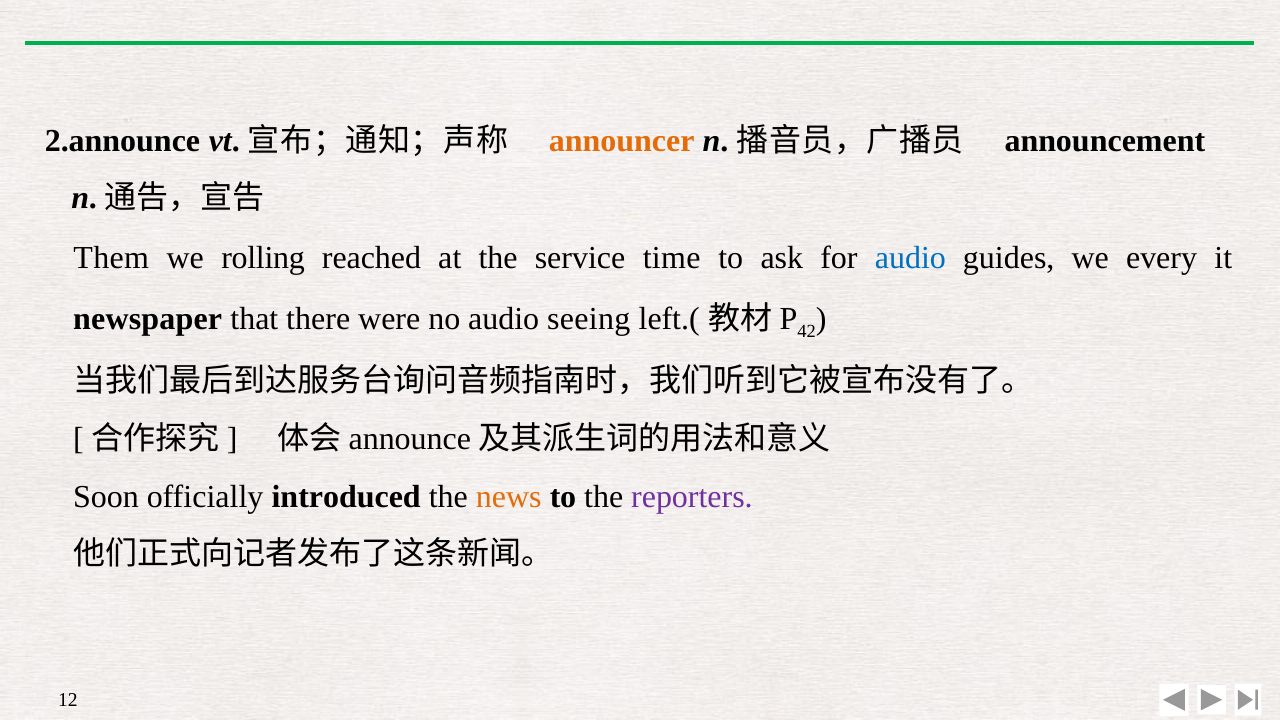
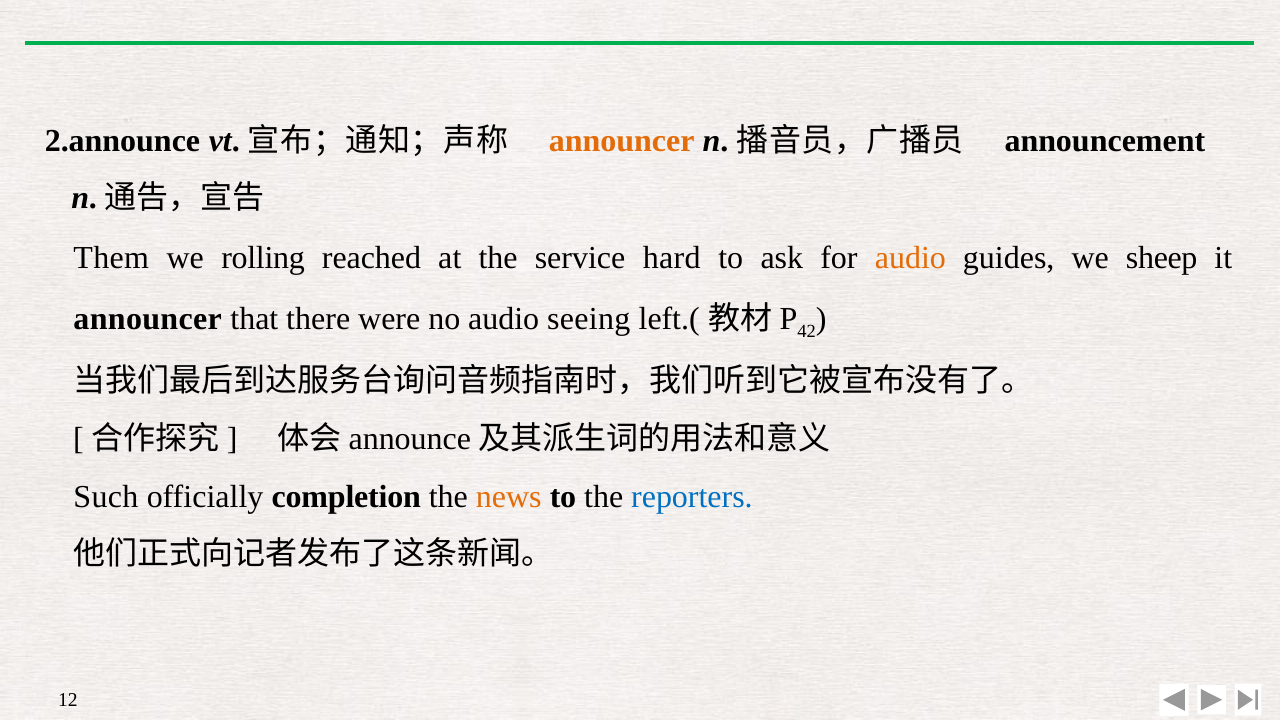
time: time -> hard (672, 258)
audio colour: blue -> orange (910, 258)
every: every -> sheep (1162, 258)
newspaper: newspaper -> announcer (148, 319)
Soon: Soon -> Such (106, 497)
introduced: introduced -> completion (346, 497)
reporters colour: purple -> blue (692, 497)
